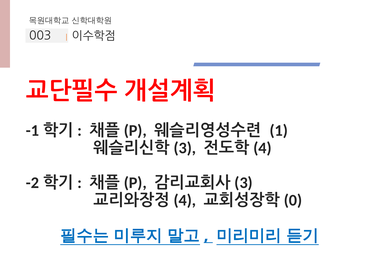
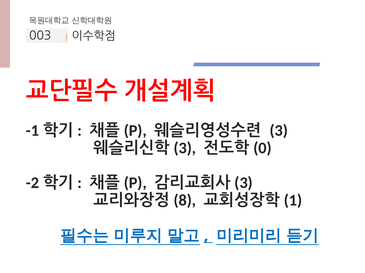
1: 1 -> 3 (279, 131)
4: 4 -> 0 (262, 148)
4: 4 -> 8 (185, 201)
0: 0 -> 1 (293, 201)
